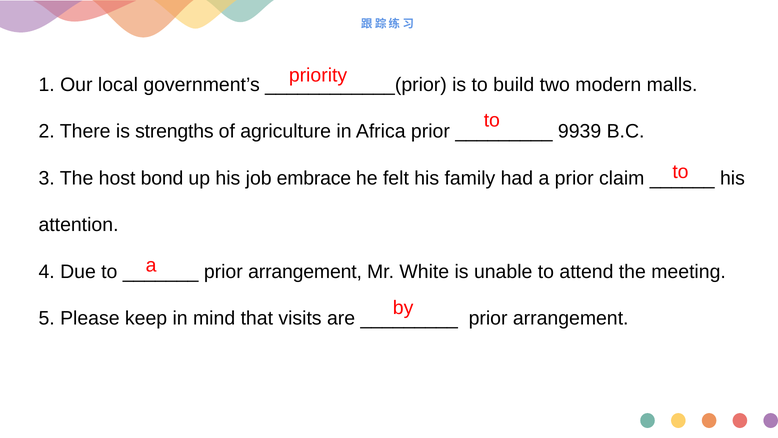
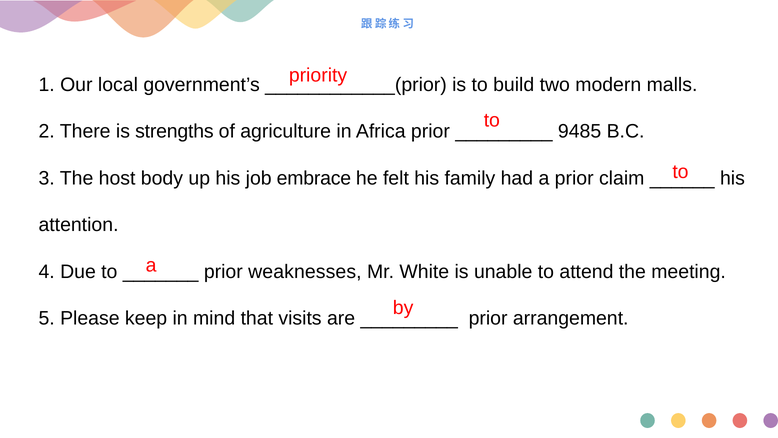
9939: 9939 -> 9485 (580, 131)
bond: bond -> body (162, 178)
arrangement: arrangement -> weaknesses (305, 271)
